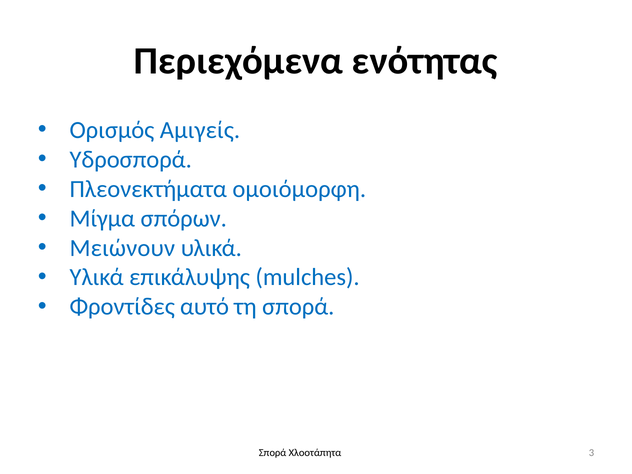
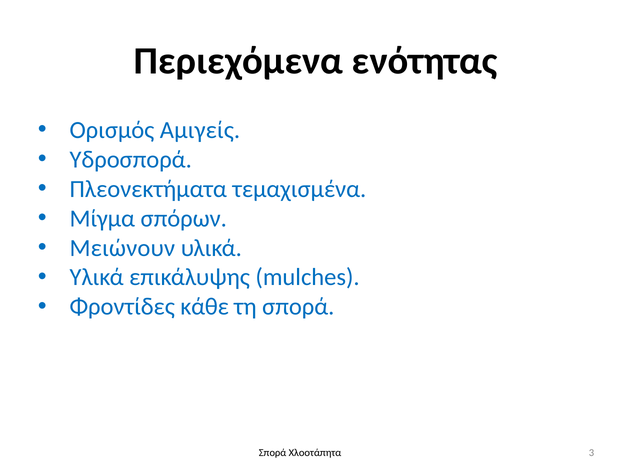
ομοιόμορφη: ομοιόμορφη -> τεμαχισμένα (299, 189)
αυτό: αυτό -> κάθε (205, 307)
